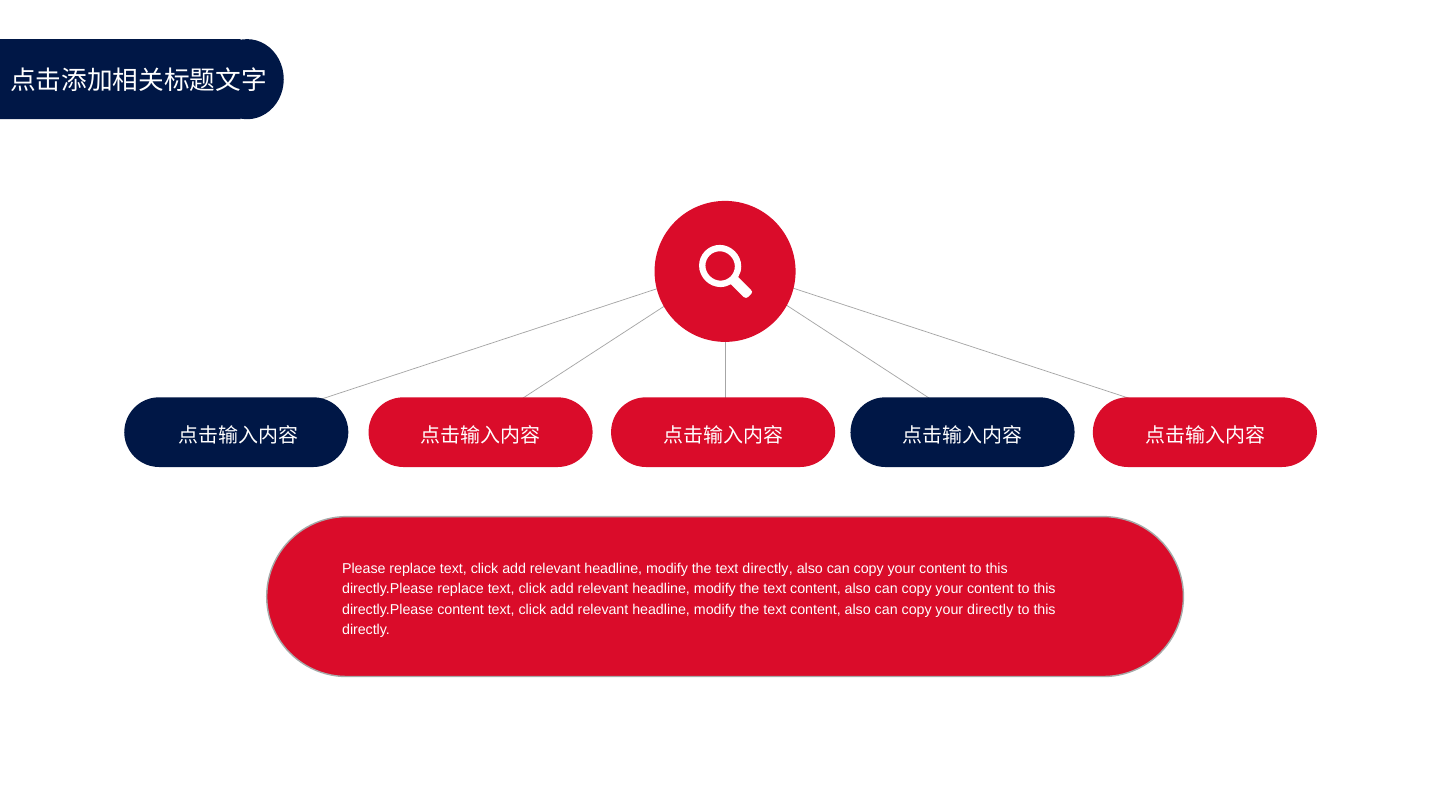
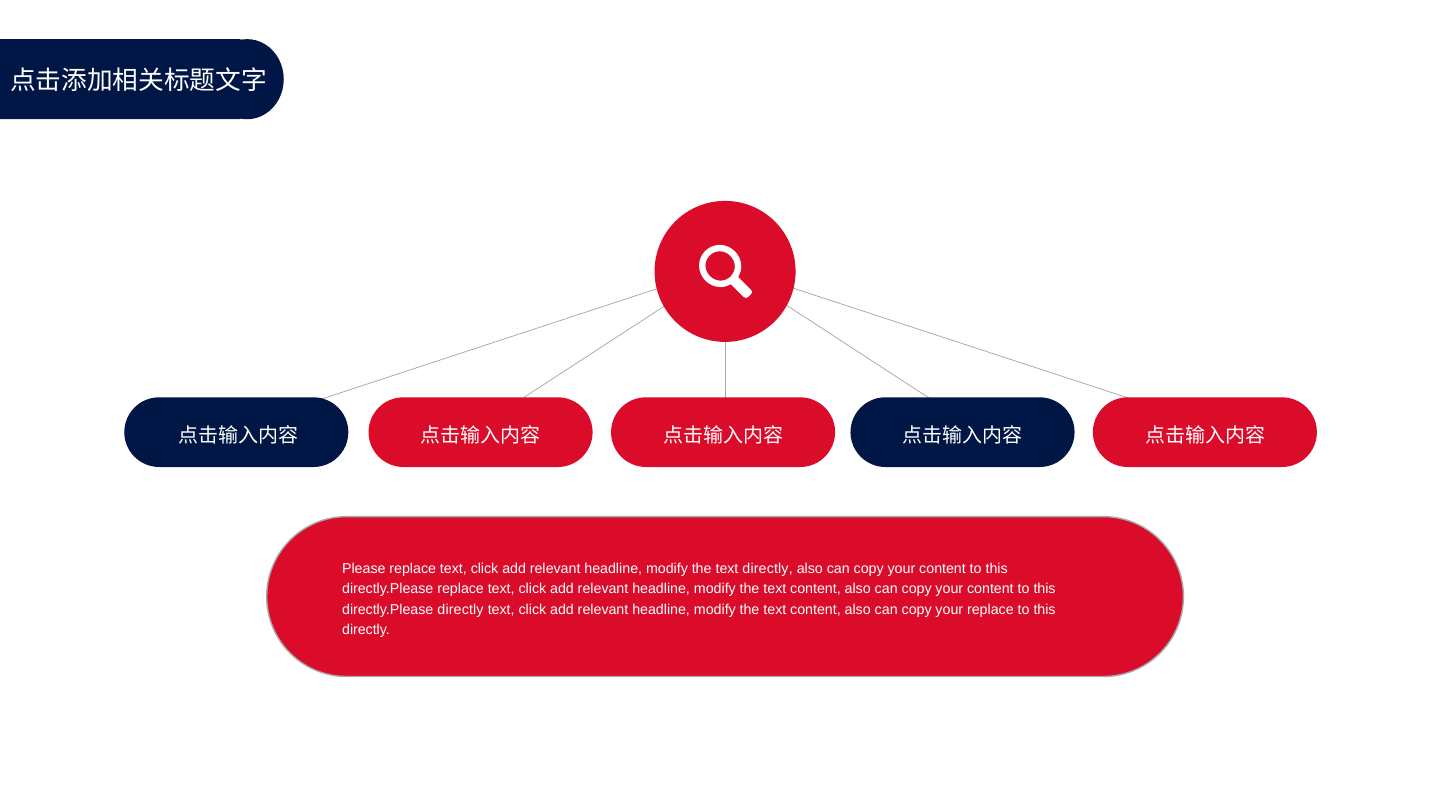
directly.Please content: content -> directly (461, 610)
your directly: directly -> replace (990, 610)
